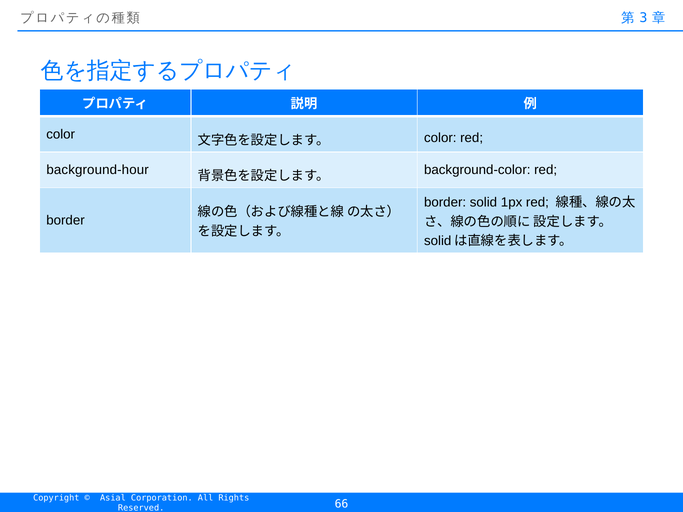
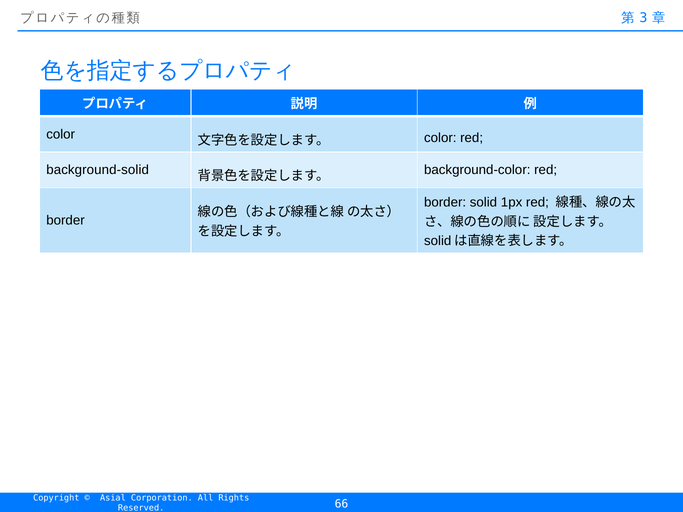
background-hour: background-hour -> background-solid (98, 170)
